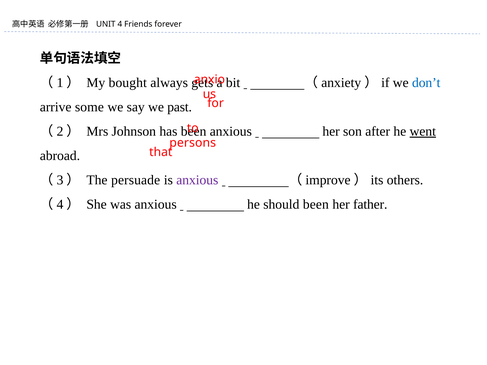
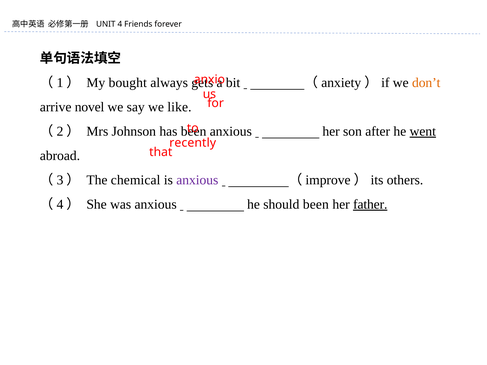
don’t colour: blue -> orange (426, 83)
some: some -> novel (90, 107)
past: past -> like (179, 107)
persons: persons -> recently (193, 143)
persuade: persuade -> chemical (136, 180)
father underline: none -> present (370, 205)
